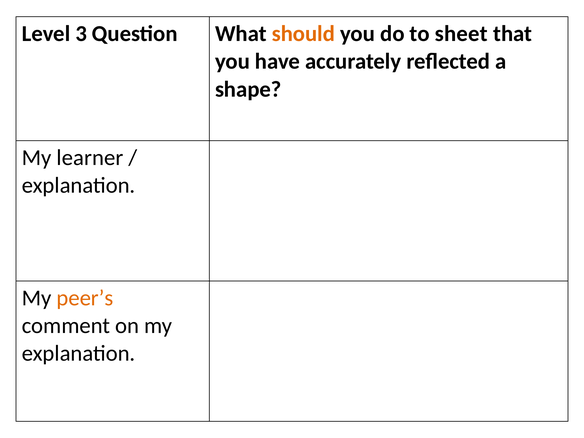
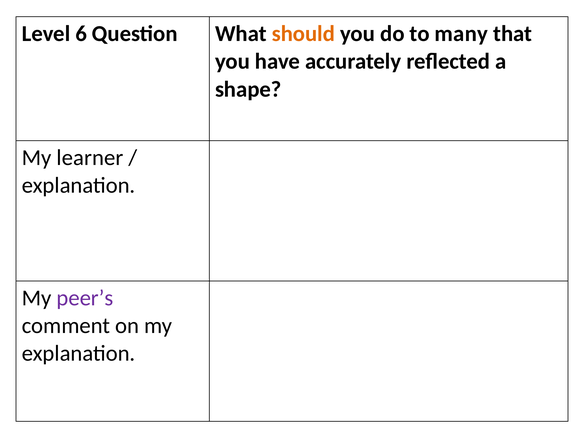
3: 3 -> 6 (81, 34)
sheet: sheet -> many (461, 34)
peer’s colour: orange -> purple (85, 298)
